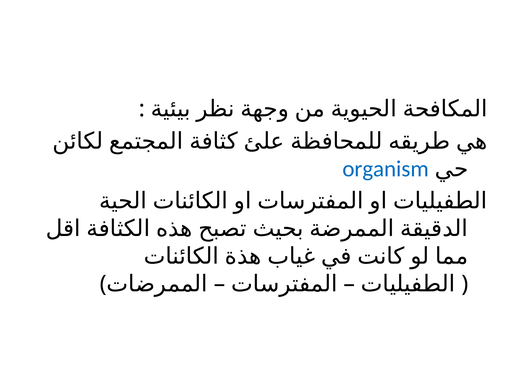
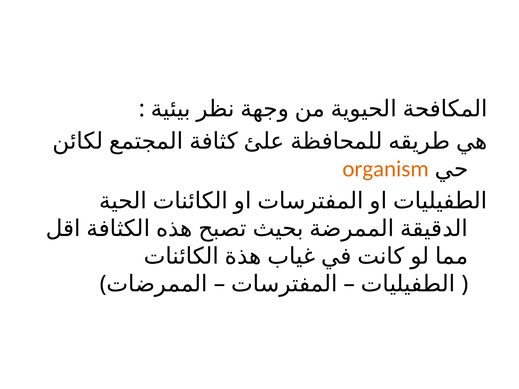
organism colour: blue -> orange (386, 169)
